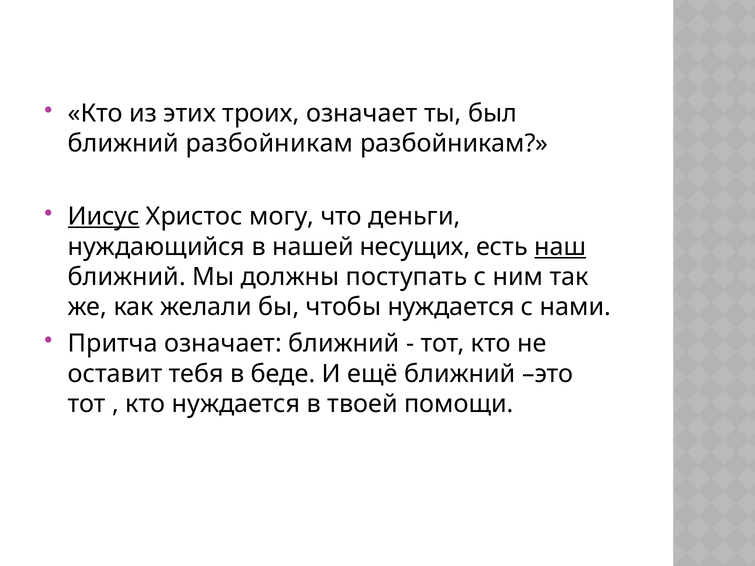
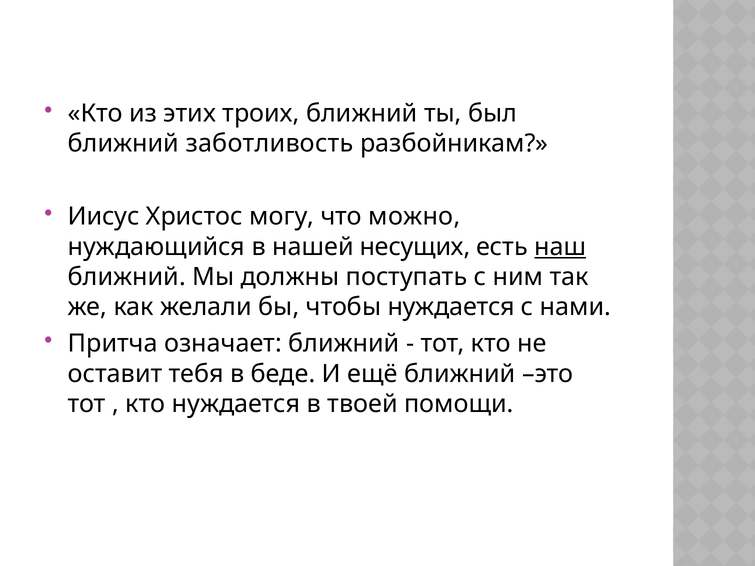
троих означает: означает -> ближний (362, 113)
ближний разбойникам: разбойникам -> заботливость (269, 144)
Иисус underline: present -> none (104, 217)
деньги: деньги -> можно (414, 217)
